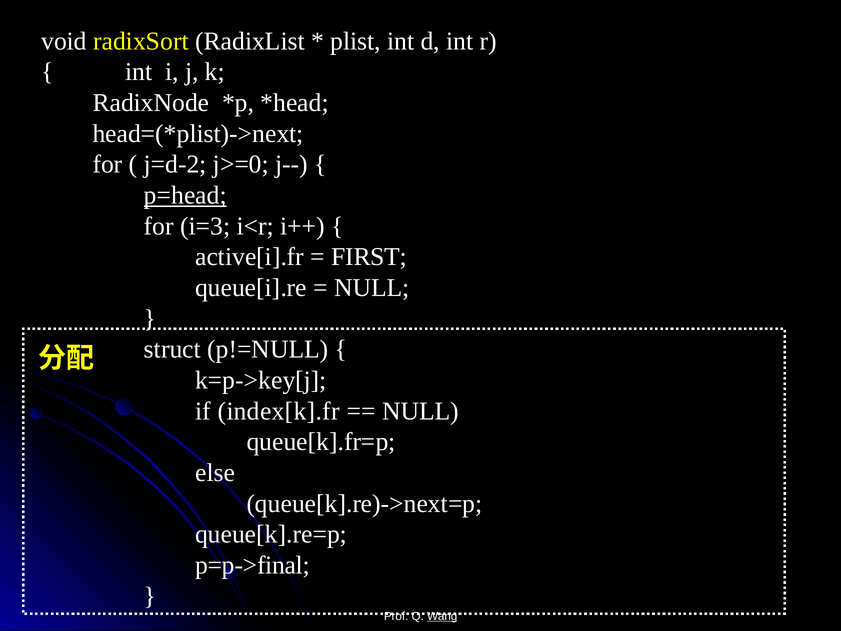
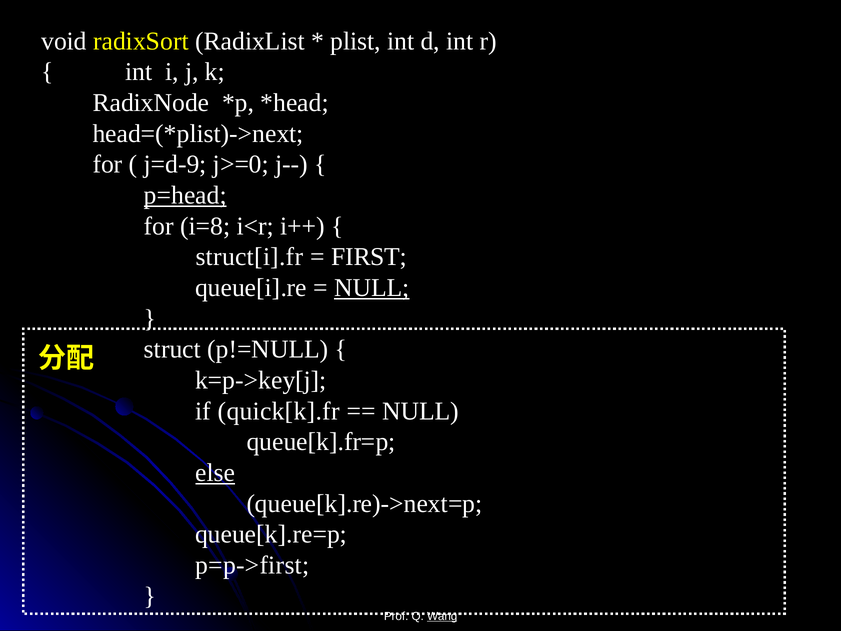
j=d-2: j=d-2 -> j=d-9 (175, 164)
i=3: i=3 -> i=8 (205, 226)
active[i].fr: active[i].fr -> struct[i].fr (250, 257)
NULL underline: none -> present (372, 288)
index[k].fr: index[k].fr -> quick[k].fr (279, 411)
else underline: none -> present (215, 473)
p=p->final: p=p->final -> p=p->first (252, 565)
